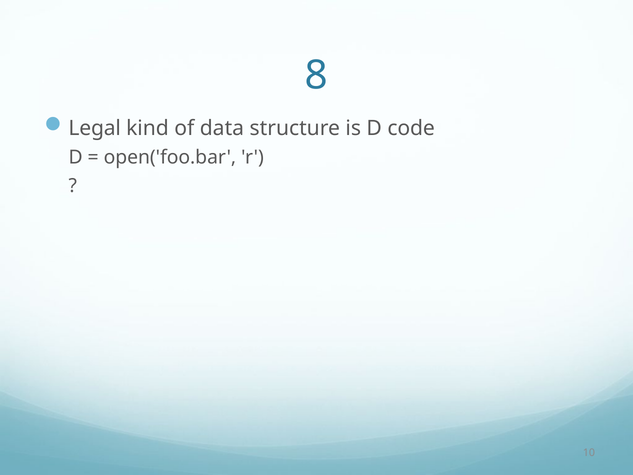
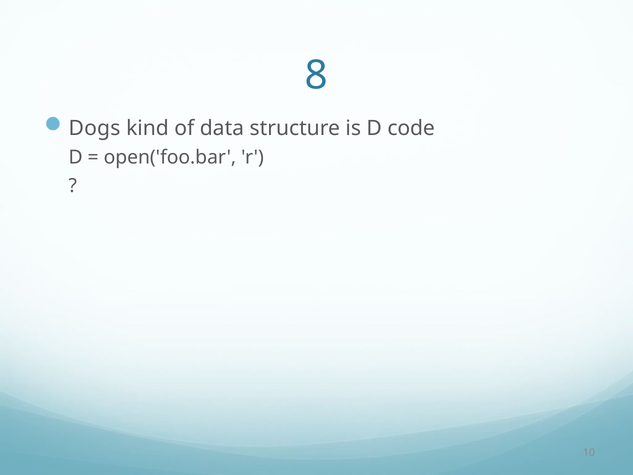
Legal: Legal -> Dogs (94, 128)
